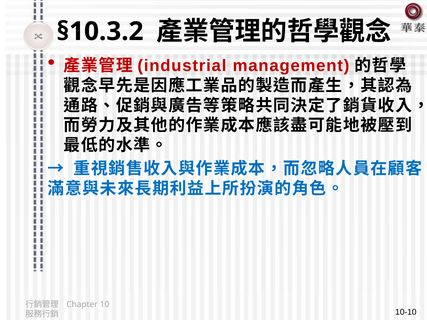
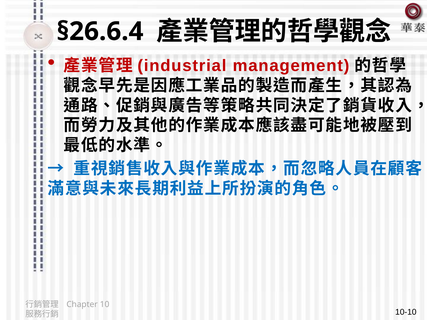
§10.3.2: §10.3.2 -> §26.6.4 (100, 31)
